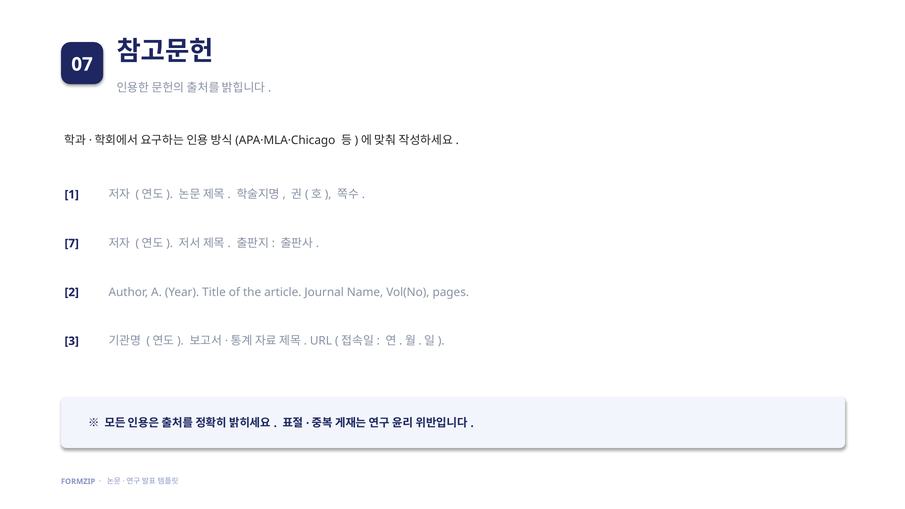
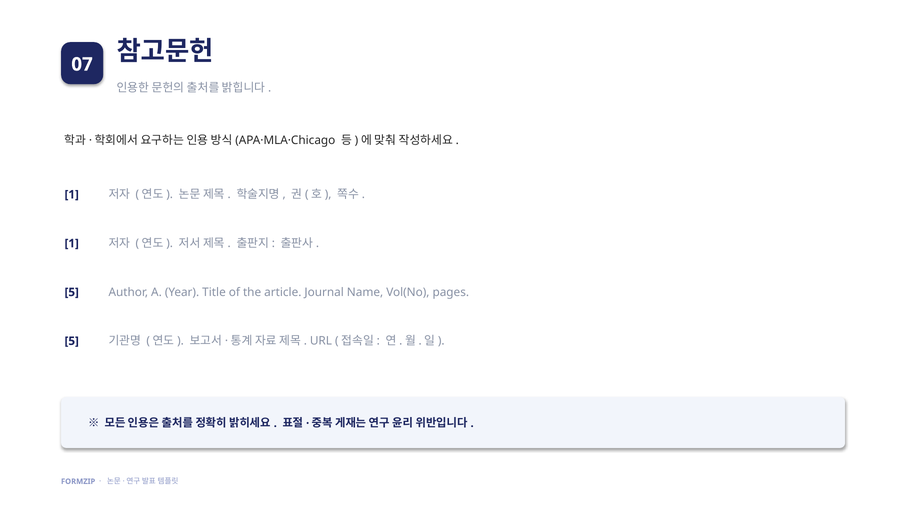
7: 7 -> 1 (72, 243)
2: 2 -> 5 (72, 292)
3: 3 -> 5 (72, 341)
